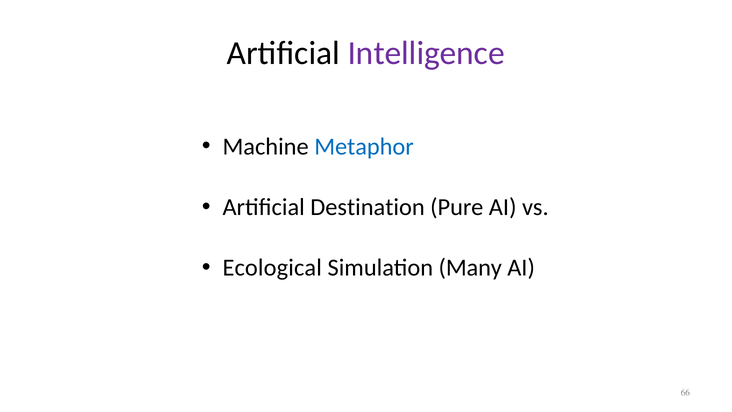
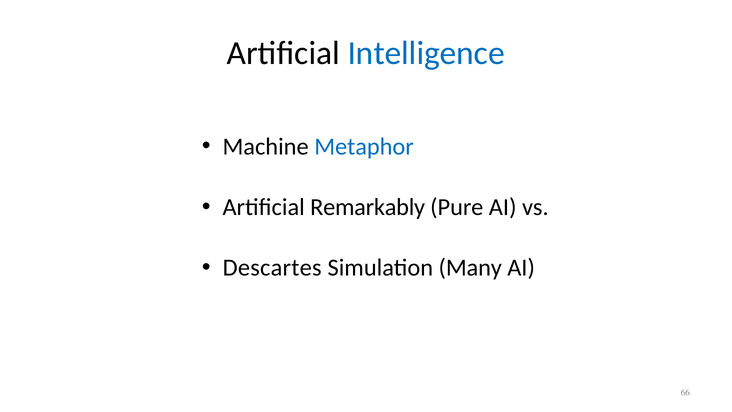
Intelligence colour: purple -> blue (426, 53)
Destination: Destination -> Remarkably (368, 207)
Ecological: Ecological -> Descartes (272, 268)
